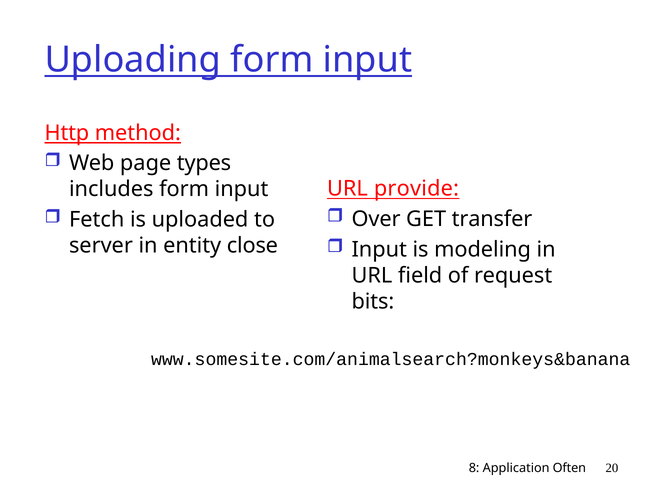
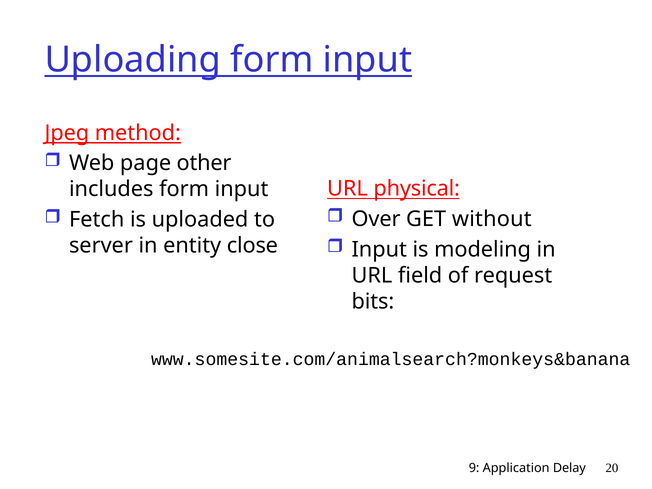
Http: Http -> Jpeg (67, 133)
types: types -> other (204, 163)
provide: provide -> physical (417, 189)
transfer: transfer -> without (492, 219)
8: 8 -> 9 (474, 468)
Often: Often -> Delay (569, 468)
